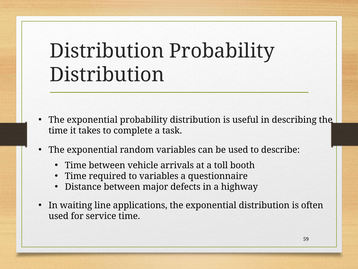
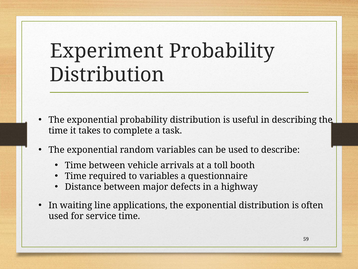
Distribution: Distribution -> Experiment (107, 51)
